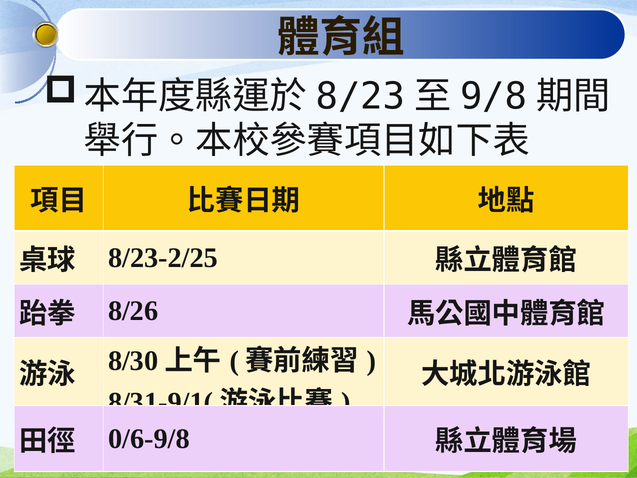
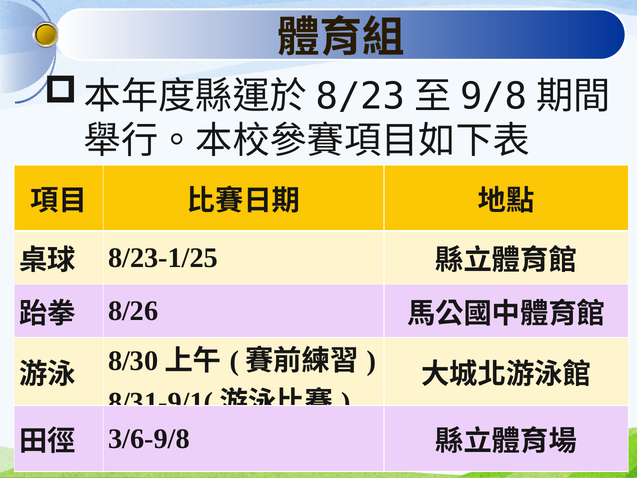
8/23-2/25: 8/23-2/25 -> 8/23-1/25 (163, 258)
0/6-9/8: 0/6-9/8 -> 3/6-9/8 (149, 439)
